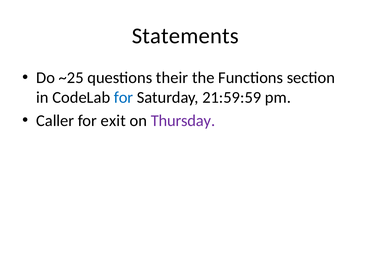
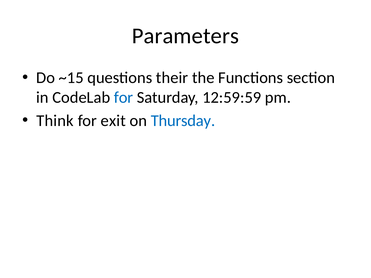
Statements: Statements -> Parameters (185, 36)
~25: ~25 -> ~15 (71, 78)
21:59:59: 21:59:59 -> 12:59:59 (232, 98)
Caller: Caller -> Think (55, 121)
Thursday colour: purple -> blue (183, 121)
